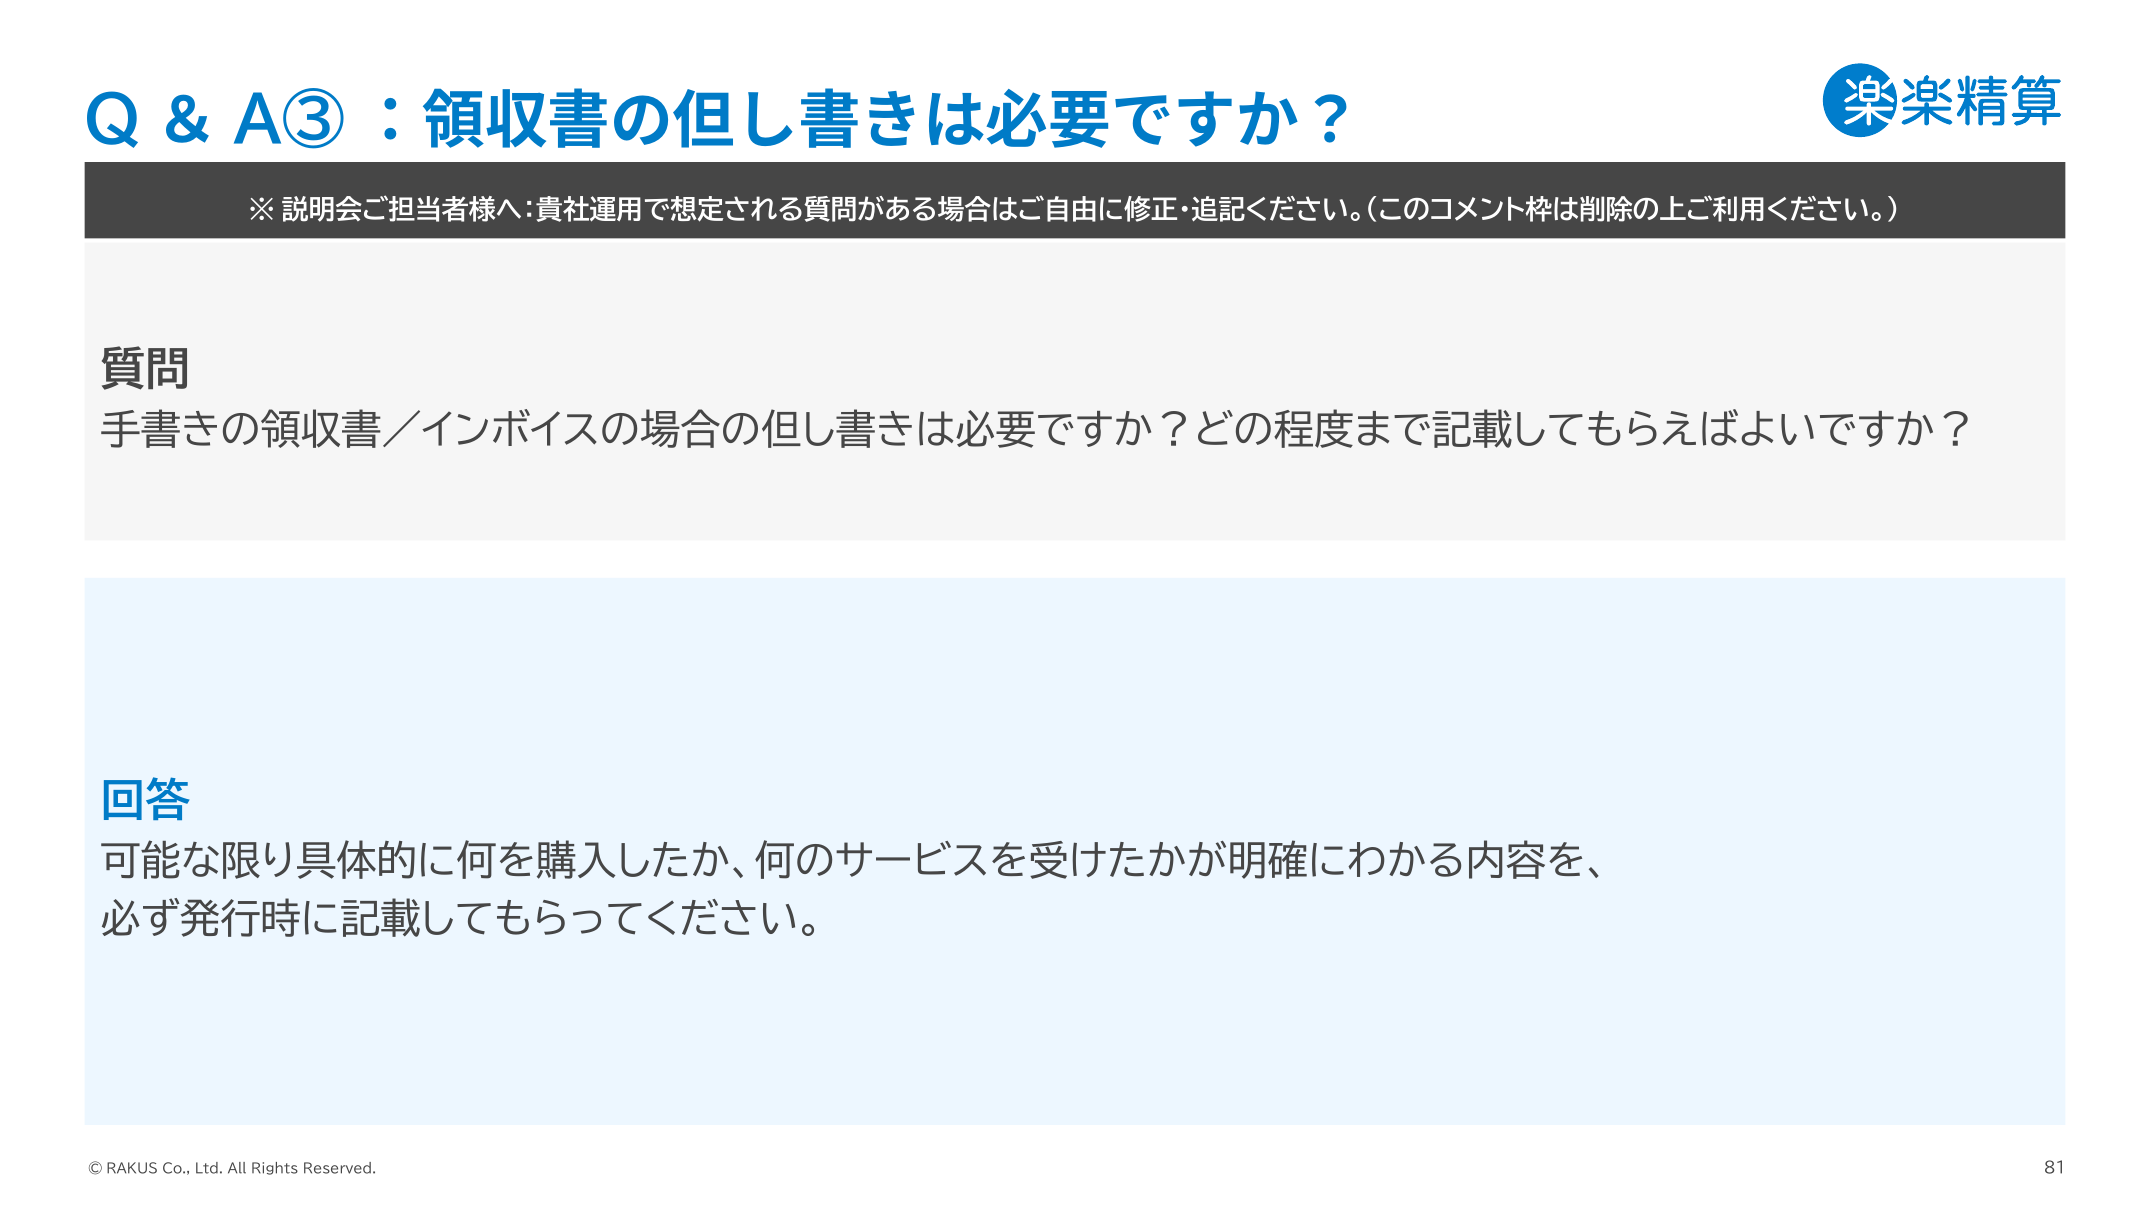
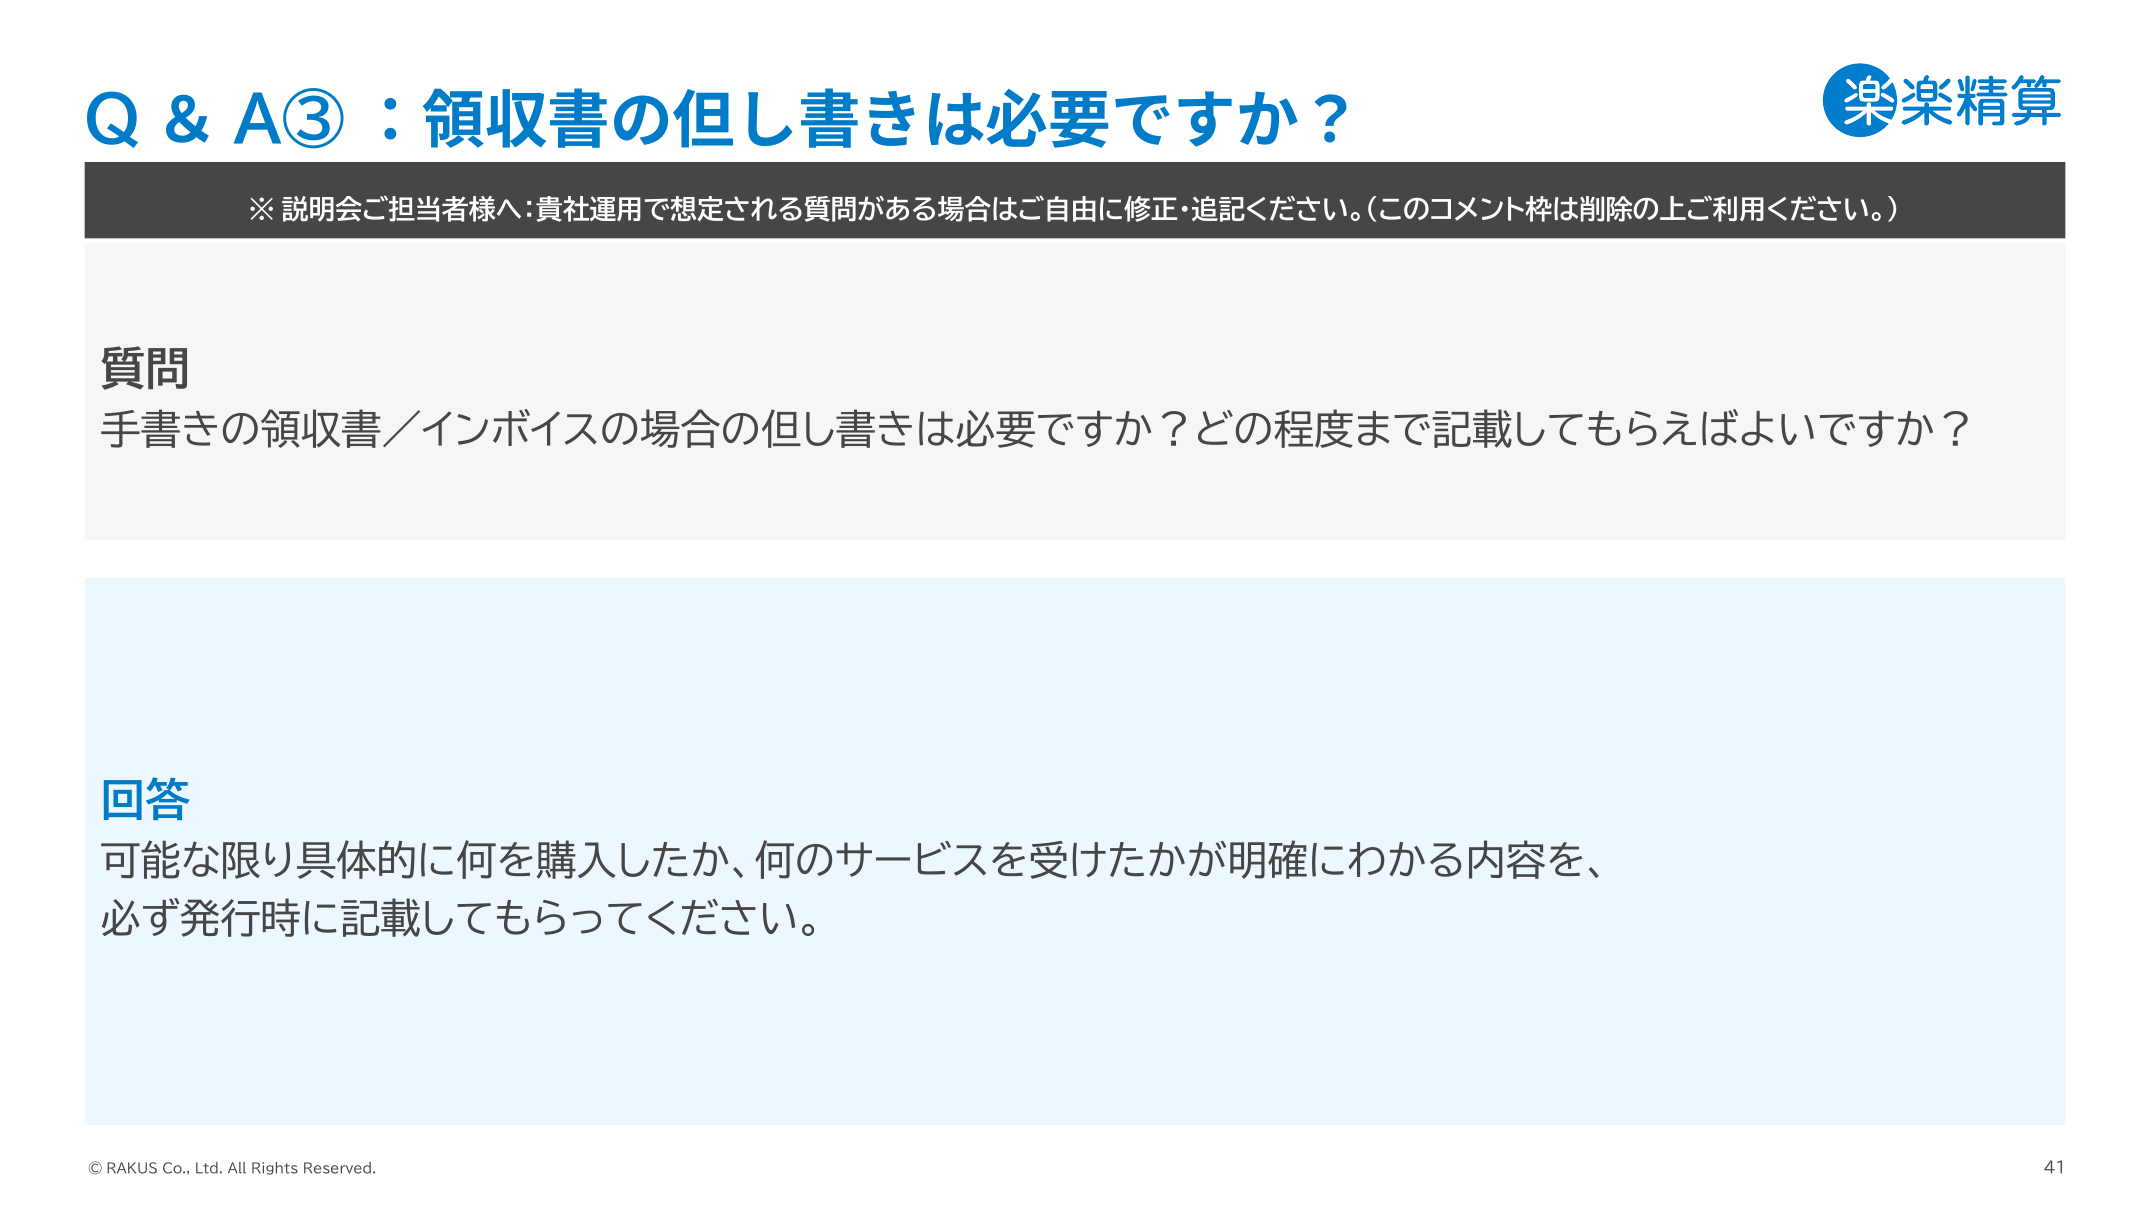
81: 81 -> 41 (2055, 1168)
